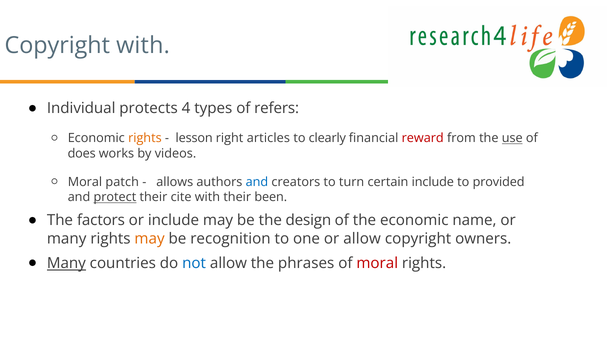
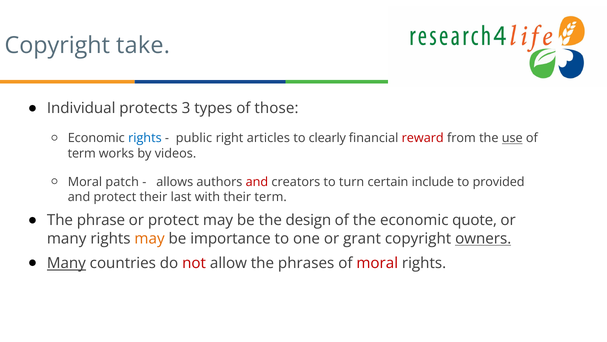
Copyright with: with -> take (143, 46)
4: 4 -> 3 (186, 108)
refers: refers -> those (276, 108)
rights colour: orange -> blue (145, 138)
lesson: lesson -> public (194, 138)
does: does -> term (82, 153)
and colour: blue -> red (257, 182)
protect underline: present -> none (115, 197)
cite: cite -> last (181, 197)
their been: been -> term (271, 197)
factors: factors -> phrase (101, 220)
or include: include -> protect (173, 220)
name: name -> quote (475, 220)
recognition: recognition -> importance (231, 238)
or allow: allow -> grant (362, 238)
owners underline: none -> present (483, 238)
not colour: blue -> red (194, 263)
